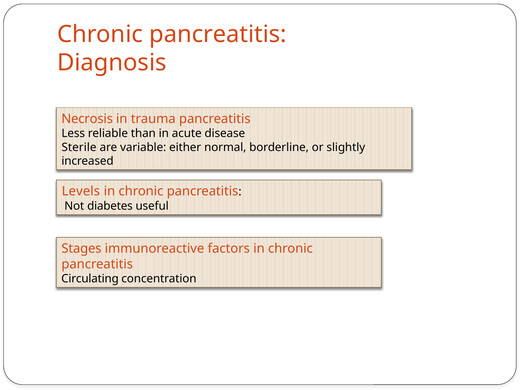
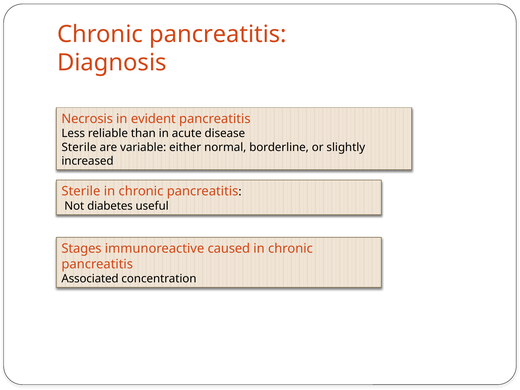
trauma: trauma -> evident (153, 119)
Levels: Levels -> Sterile (81, 191)
factors: factors -> caused (229, 249)
Circulating: Circulating -> Associated (90, 279)
